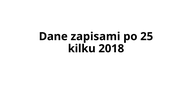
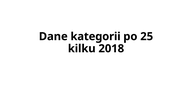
zapisami: zapisami -> kategorii (96, 36)
